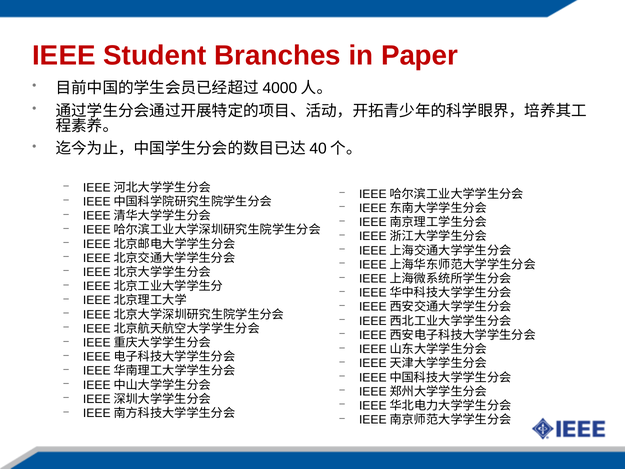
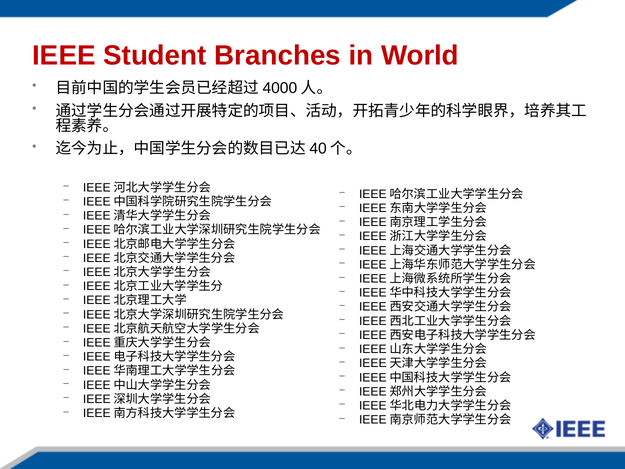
Paper: Paper -> World (420, 56)
